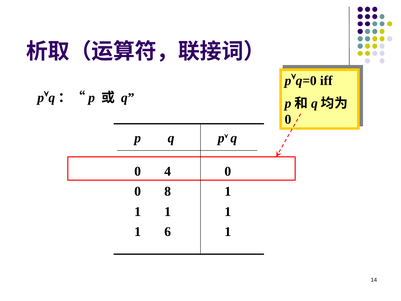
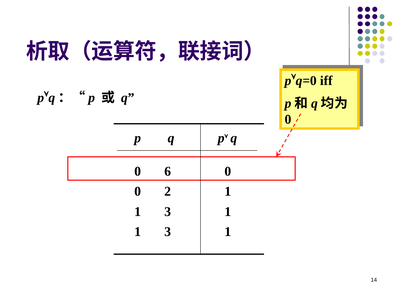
4: 4 -> 6 (168, 171)
8: 8 -> 2 (168, 191)
1: 1 -> 3 (168, 211)
6: 6 -> 3 (168, 231)
